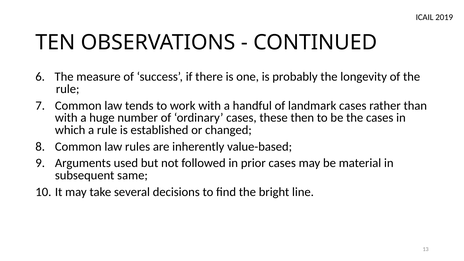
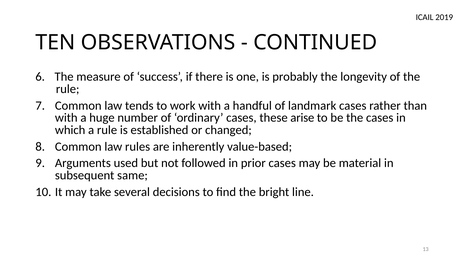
then: then -> arise (302, 118)
